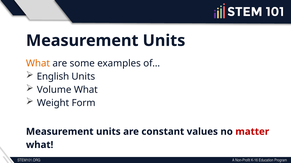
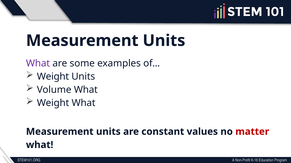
What colour: orange -> purple (38, 64)
English: English -> Weight (53, 77)
Weight Form: Form -> What (84, 103)
